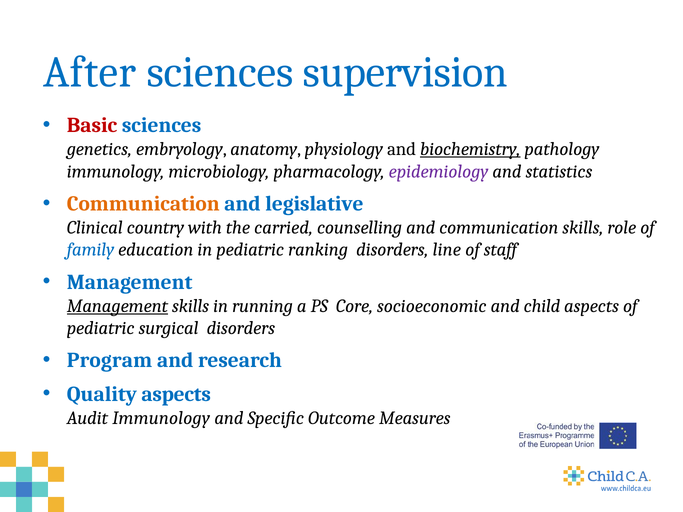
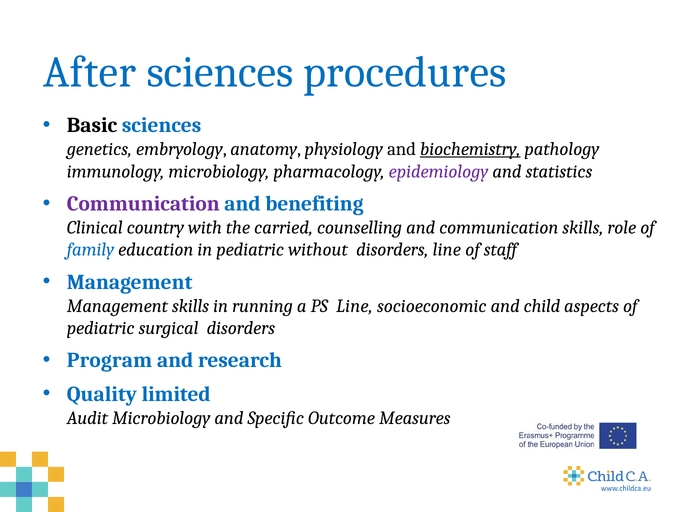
supervision: supervision -> procedures (405, 72)
Basic colour: red -> black (92, 125)
Communication colour: orange -> purple (143, 204)
legislative: legislative -> benefiting (314, 204)
ranking: ranking -> without (318, 250)
Management underline: present -> none (117, 306)
PS Core: Core -> Line (354, 306)
Quality aspects: aspects -> limited (176, 394)
Audit Immunology: Immunology -> Microbiology (161, 418)
